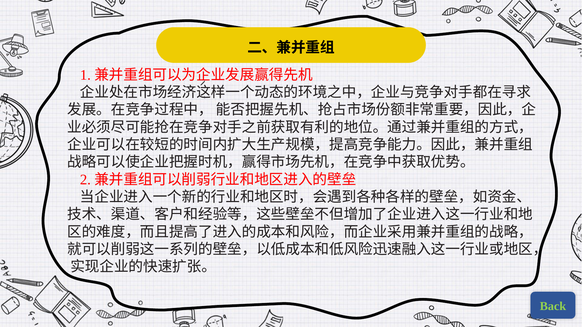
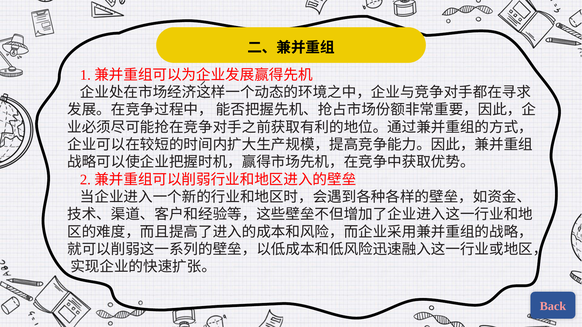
Back colour: light green -> pink (553, 306)
